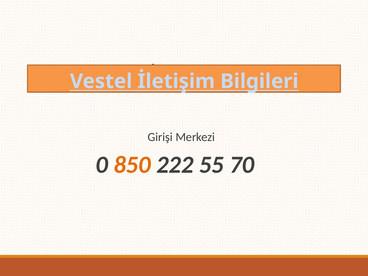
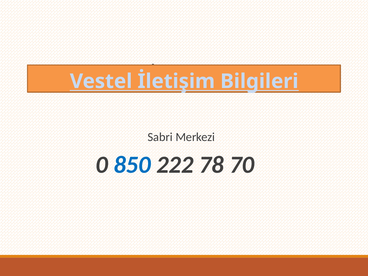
Girişi: Girişi -> Sabri (160, 137)
850 colour: orange -> blue (132, 165)
55: 55 -> 78 (211, 165)
